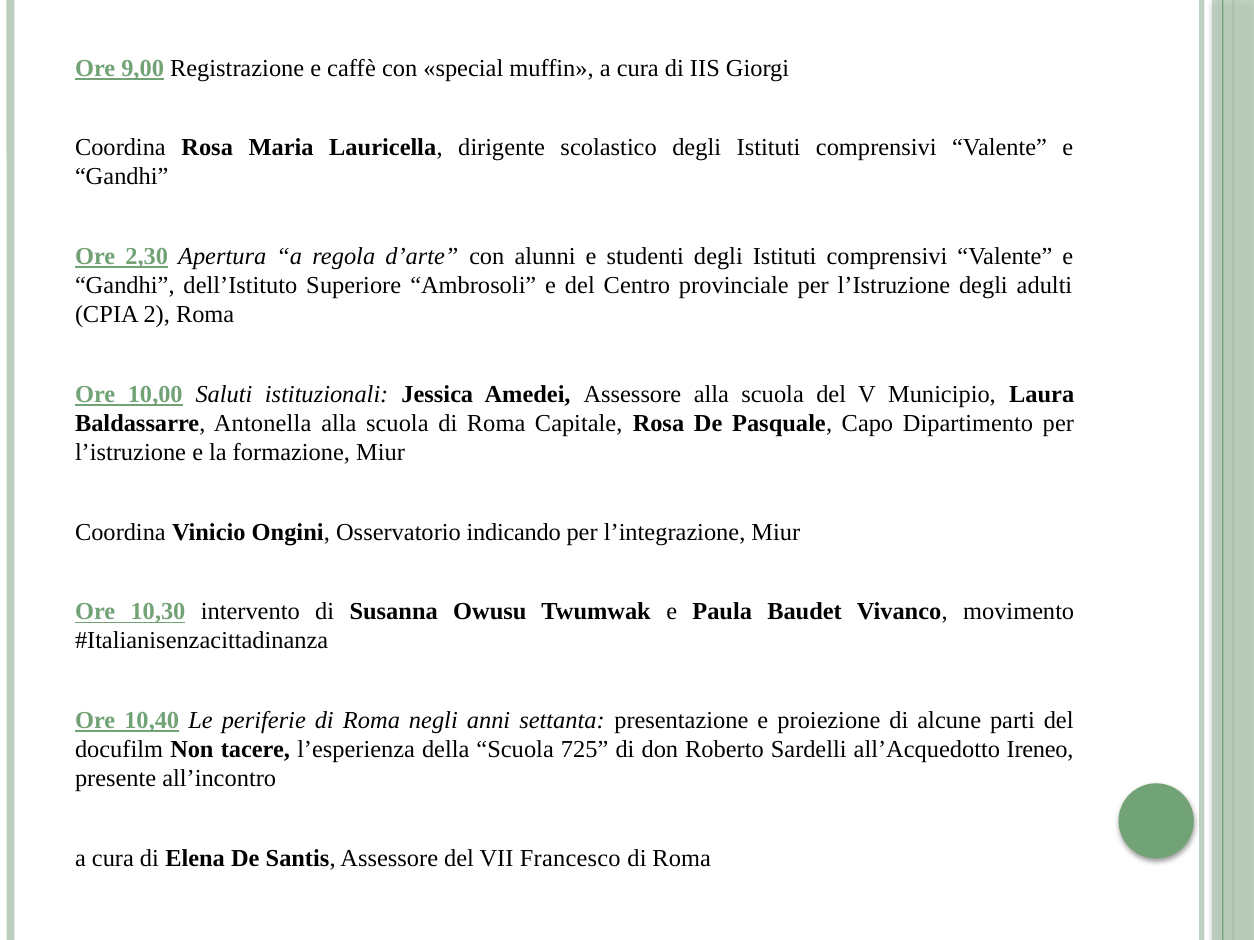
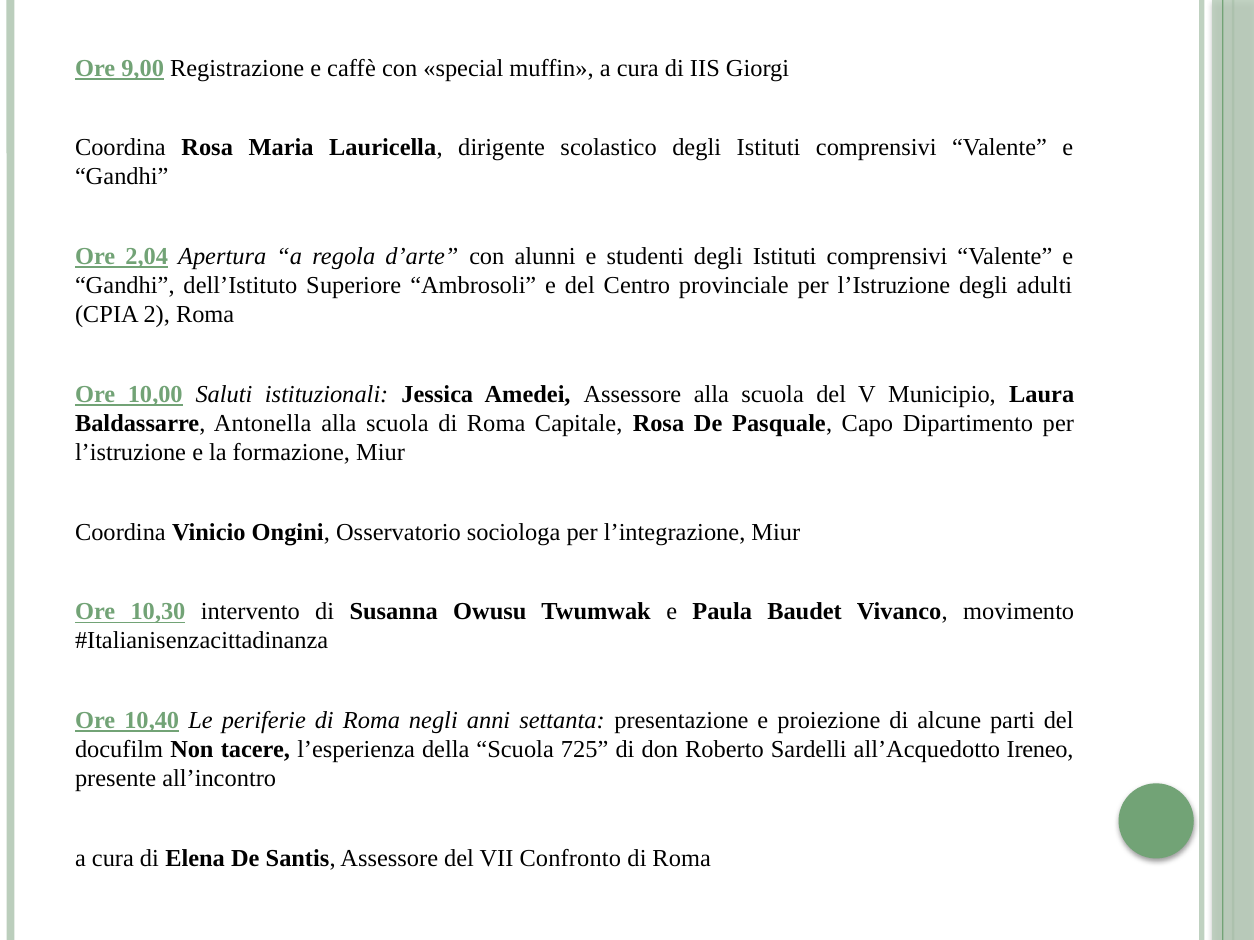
2,30: 2,30 -> 2,04 (147, 256)
indicando: indicando -> sociologa (514, 532)
Francesco: Francesco -> Confronto (570, 859)
